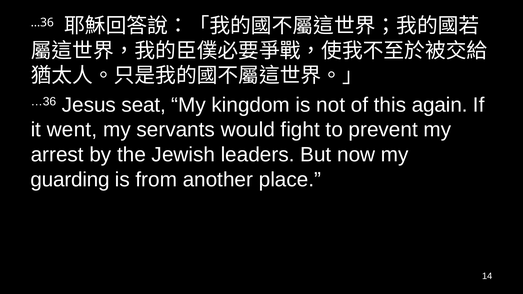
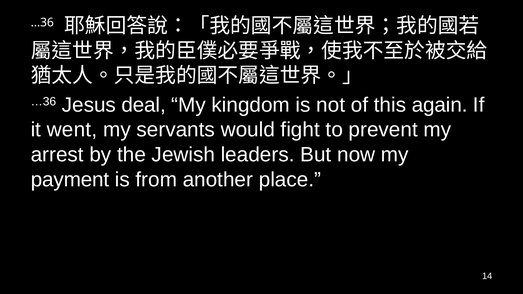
seat: seat -> deal (144, 105)
guarding: guarding -> payment (70, 180)
